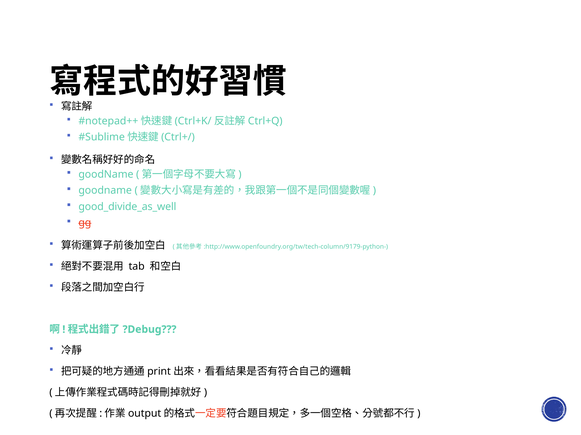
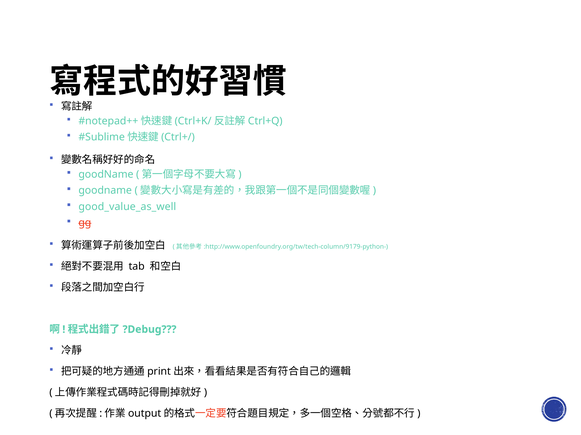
good_divide_as_well: good_divide_as_well -> good_value_as_well (127, 207)
